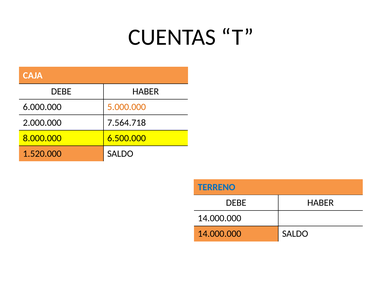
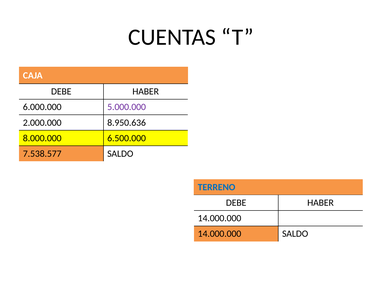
5.000.000 colour: orange -> purple (127, 107)
7.564.718: 7.564.718 -> 8.950.636 (127, 122)
1.520.000: 1.520.000 -> 7.538.577 (42, 153)
